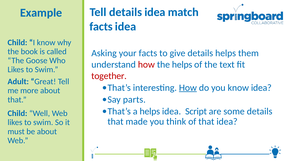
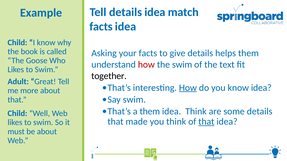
the helps: helps -> swim (182, 65)
together colour: red -> black (109, 76)
Say parts: parts -> swim (134, 100)
a helps: helps -> them (150, 112)
idea Script: Script -> Think (196, 112)
that underline: none -> present (206, 122)
